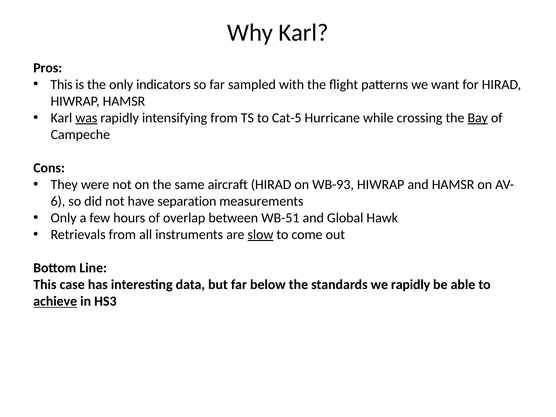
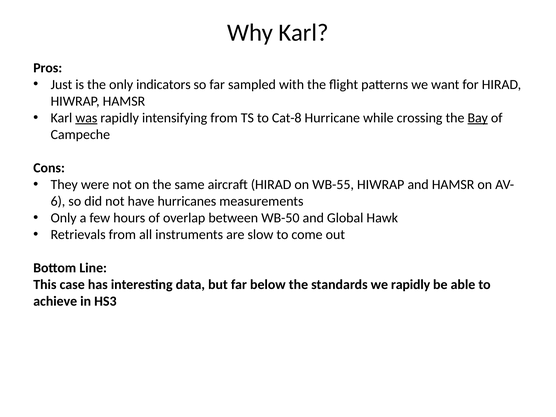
This: This -> Just (61, 84)
Cat-5: Cat-5 -> Cat-8 (287, 118)
WB-93: WB-93 -> WB-55 (333, 185)
separation: separation -> hurricanes (187, 201)
WB-51: WB-51 -> WB-50 (280, 218)
slow underline: present -> none (260, 235)
achieve underline: present -> none (55, 301)
